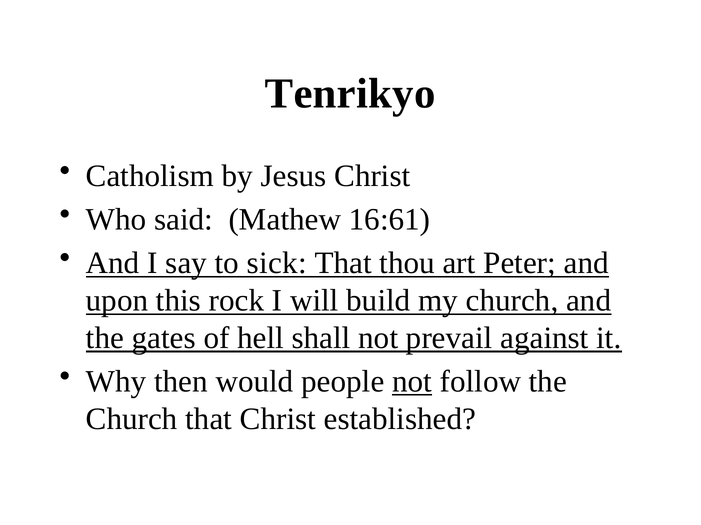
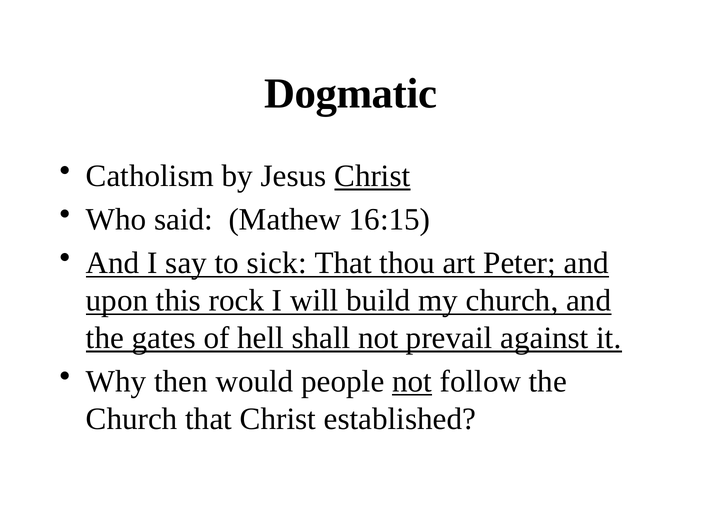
Tenrikyo: Tenrikyo -> Dogmatic (351, 94)
Christ underline: none -> present (372, 176)
16:61: 16:61 -> 16:15 (390, 220)
